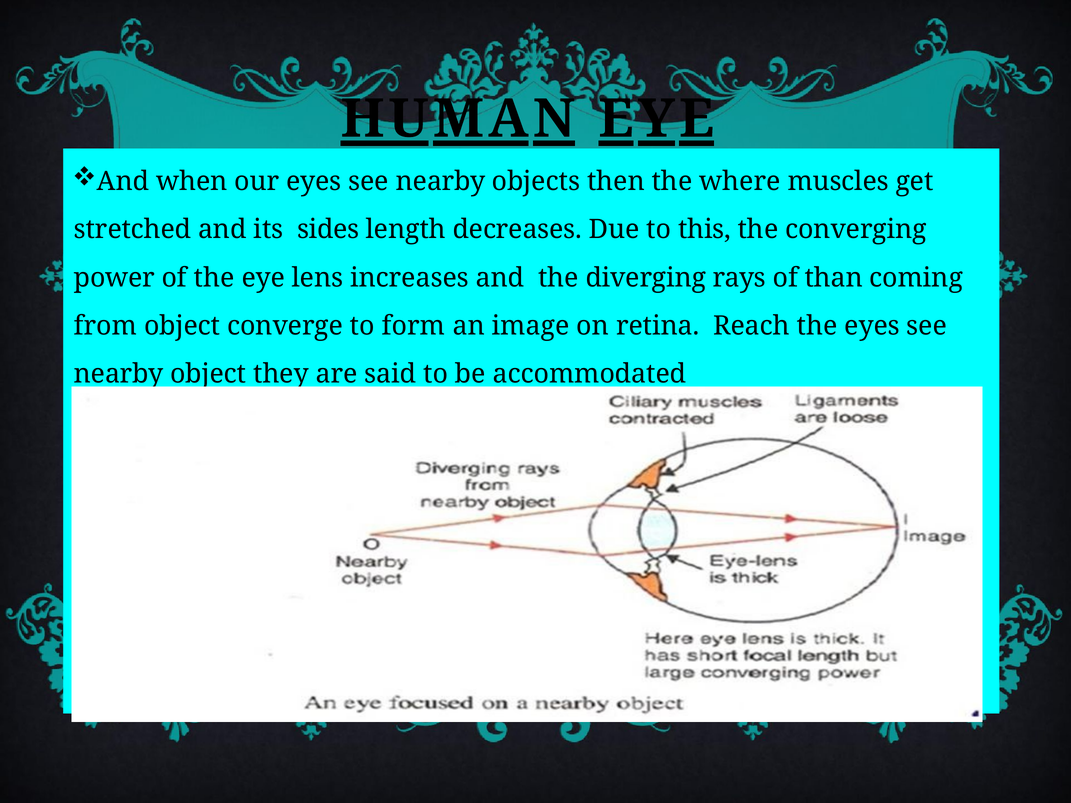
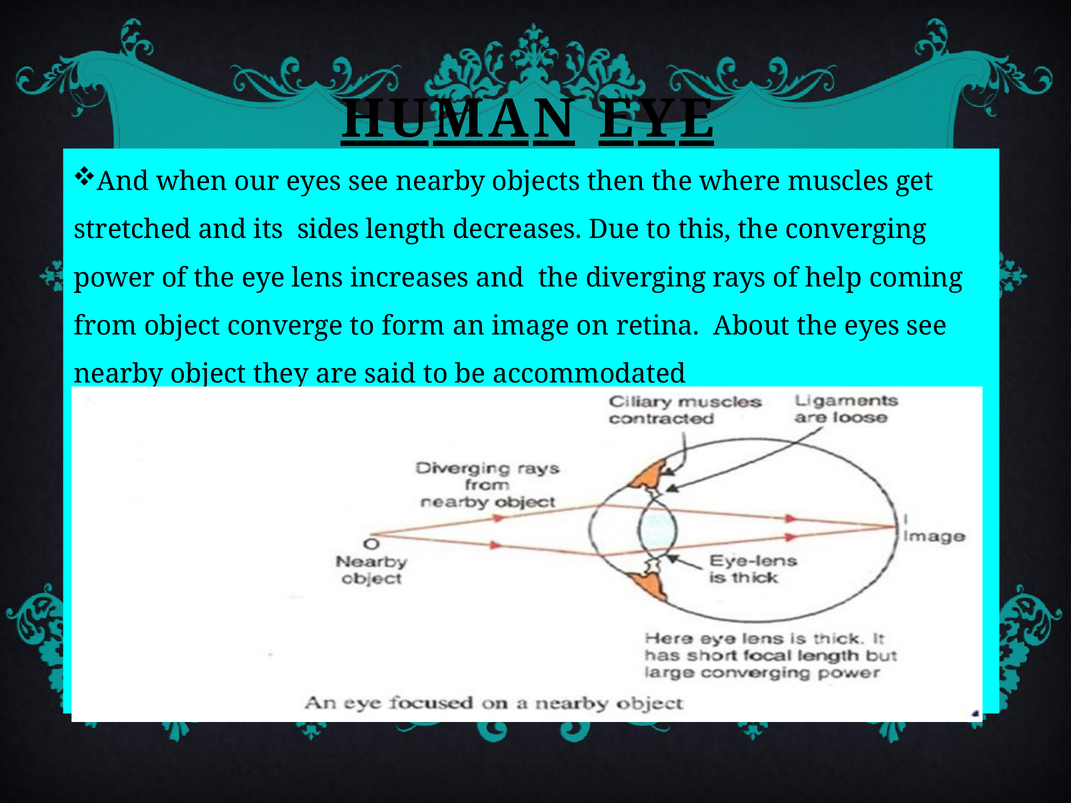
than: than -> help (834, 278)
Reach: Reach -> About (752, 326)
